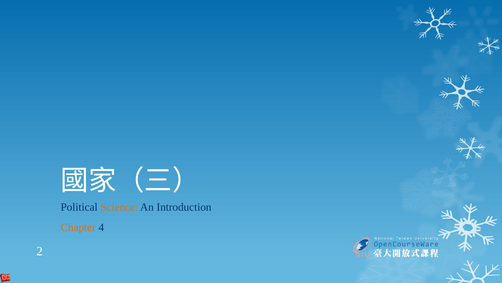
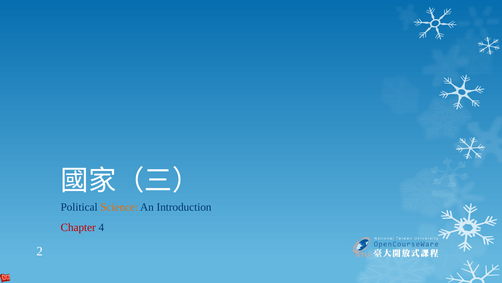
Chapter colour: orange -> red (78, 227)
